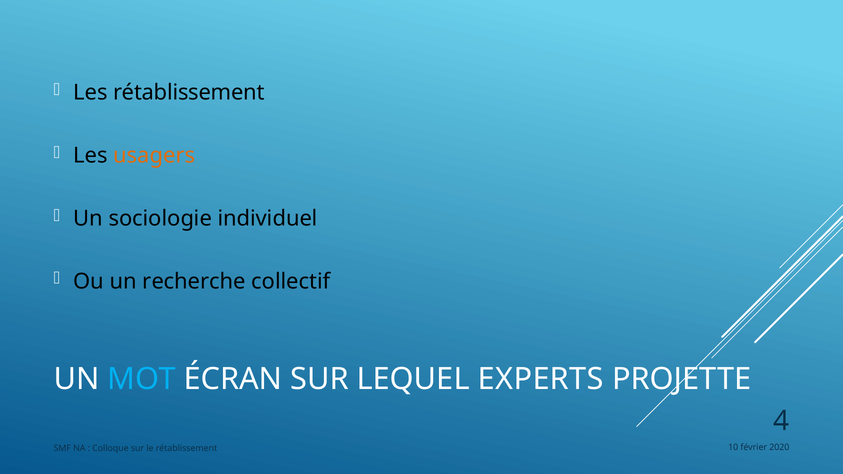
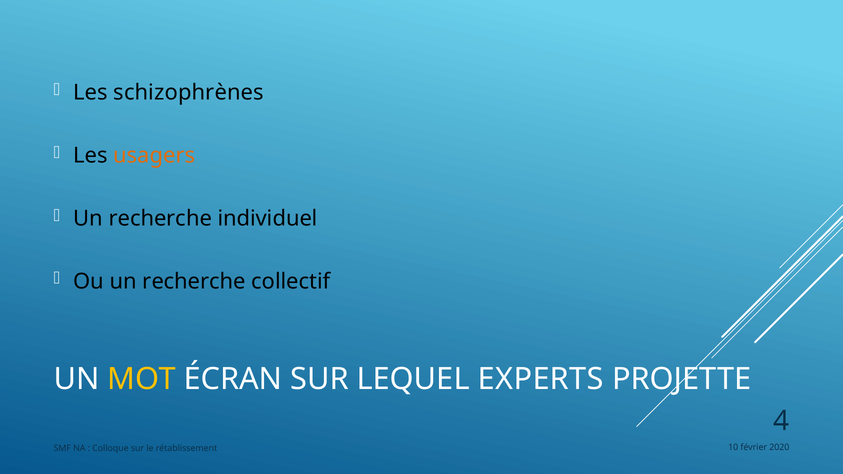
Les rétablissement: rétablissement -> schizophrènes (189, 93)
sociologie: sociologie -> recherche (160, 219)
MOT colour: light blue -> yellow (142, 379)
